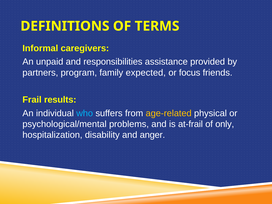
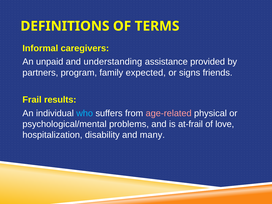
responsibilities: responsibilities -> understanding (113, 62)
focus: focus -> signs (190, 73)
age-related colour: yellow -> pink (169, 113)
only: only -> love (225, 124)
anger: anger -> many (152, 135)
